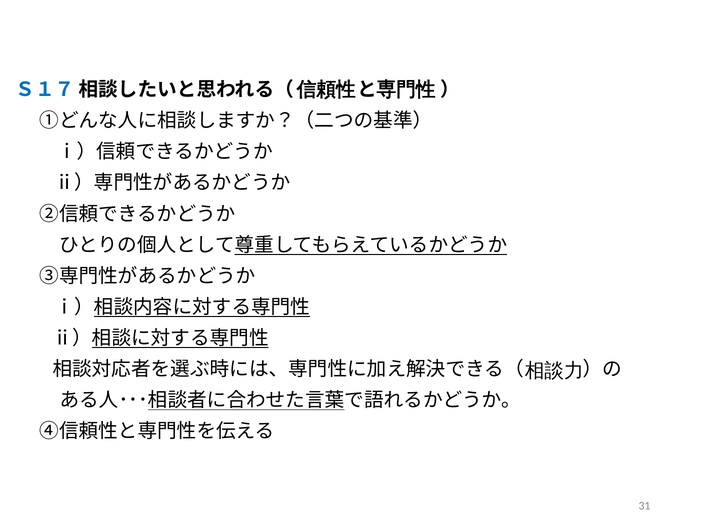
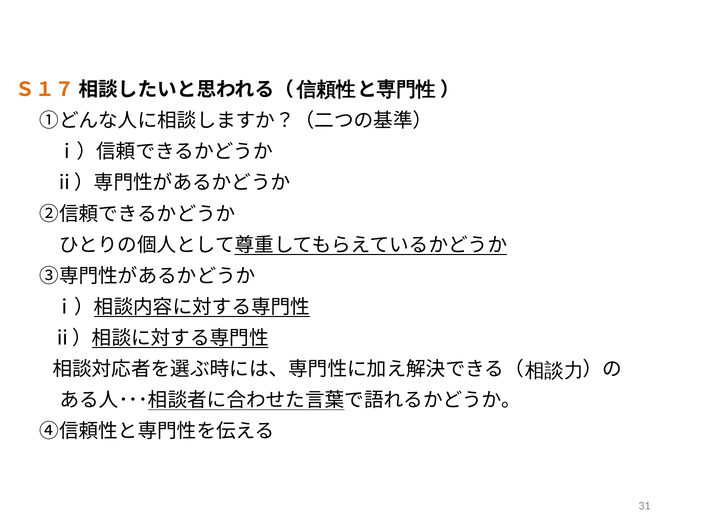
Ｓ１７ colour: blue -> orange (45, 90)
